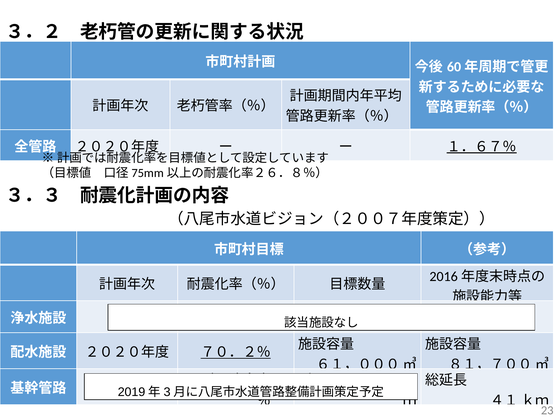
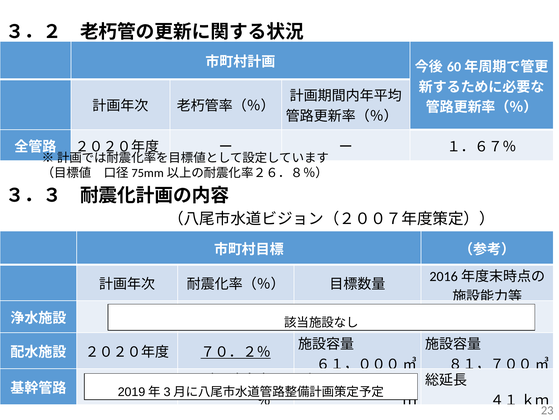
１．６７％ underline: present -> none (482, 146)
